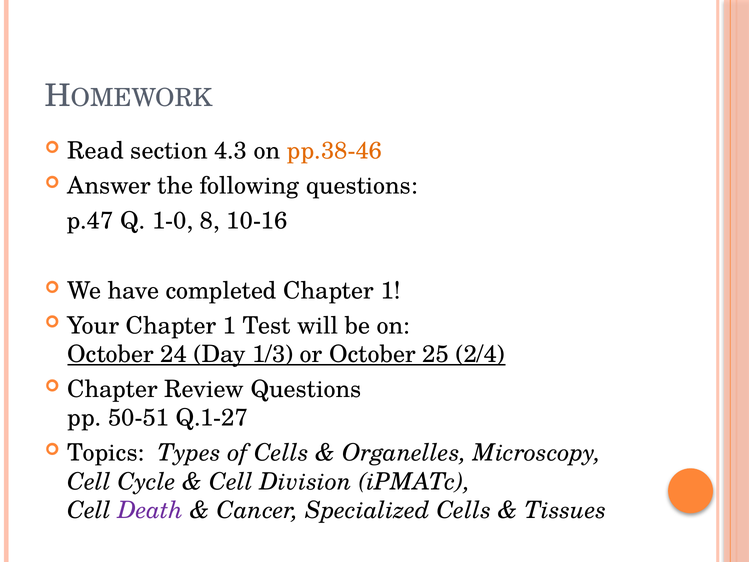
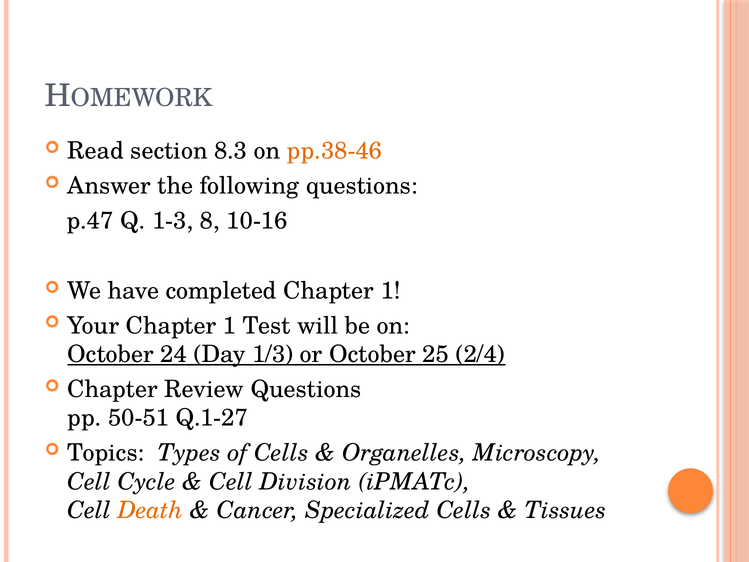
4.3: 4.3 -> 8.3 (231, 151)
1-0: 1-0 -> 1-3 (173, 221)
Death colour: purple -> orange (151, 510)
